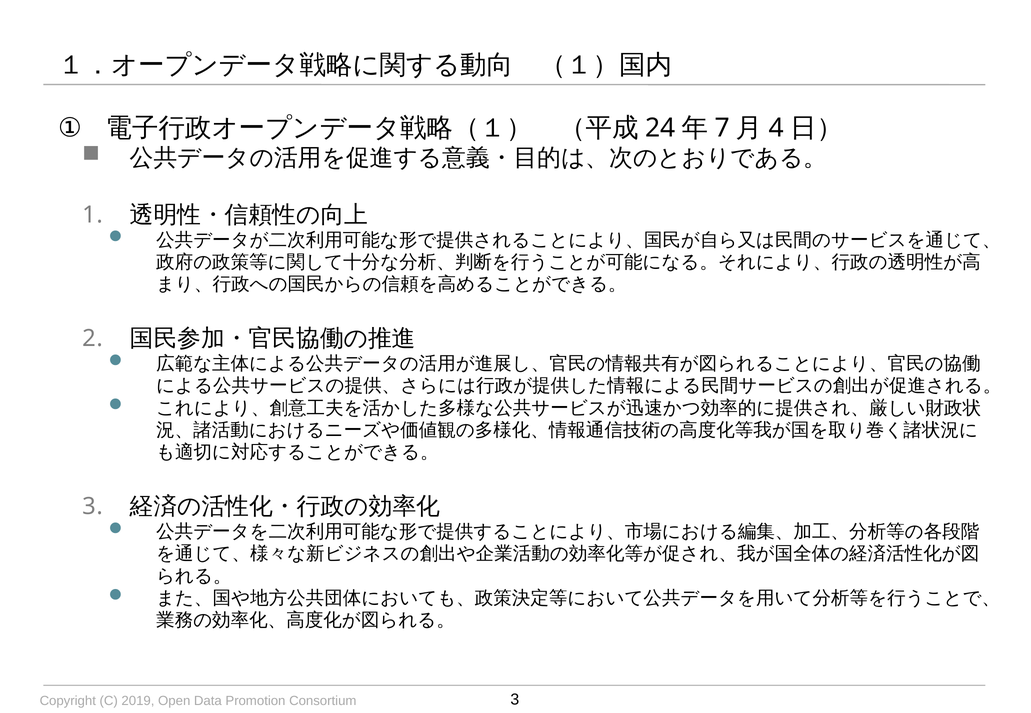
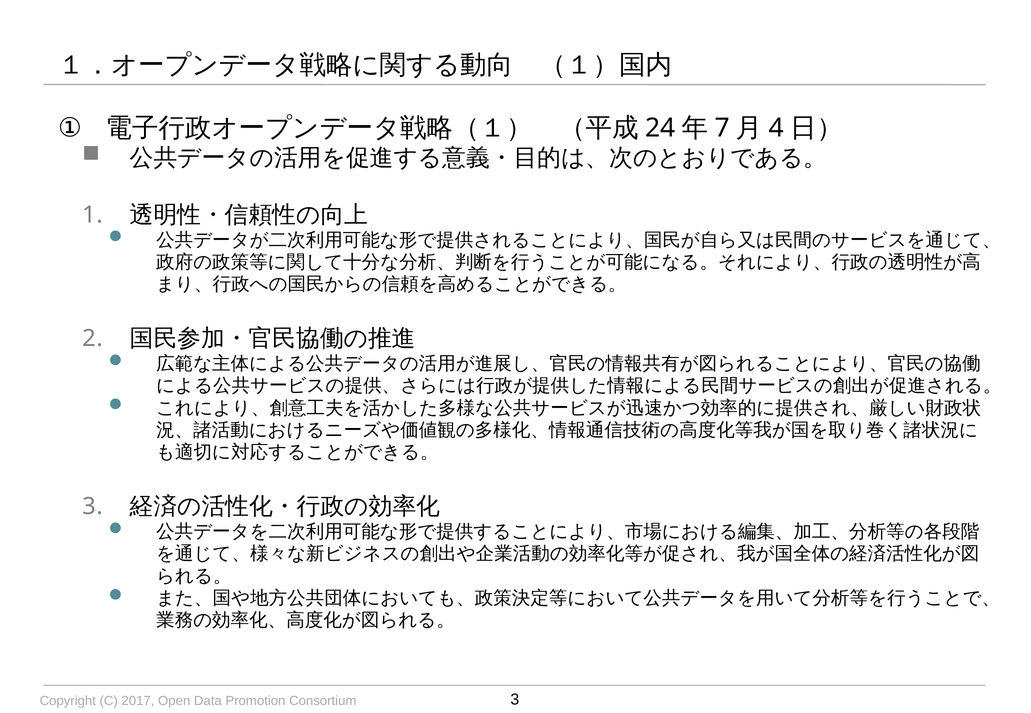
2019: 2019 -> 2017 (138, 701)
